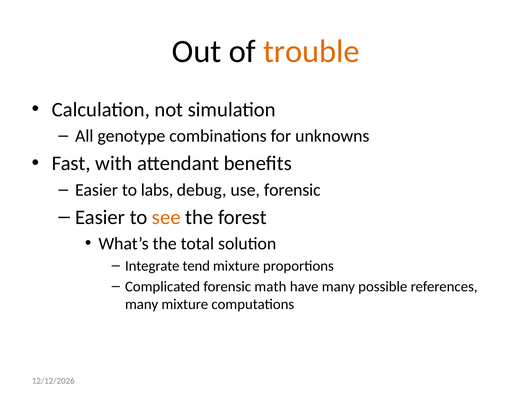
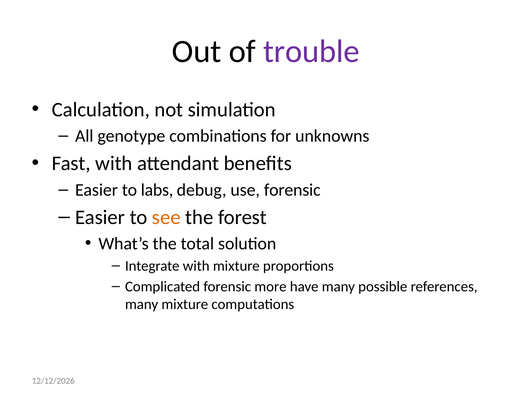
trouble colour: orange -> purple (311, 51)
Integrate tend: tend -> with (196, 266)
math: math -> more (270, 287)
